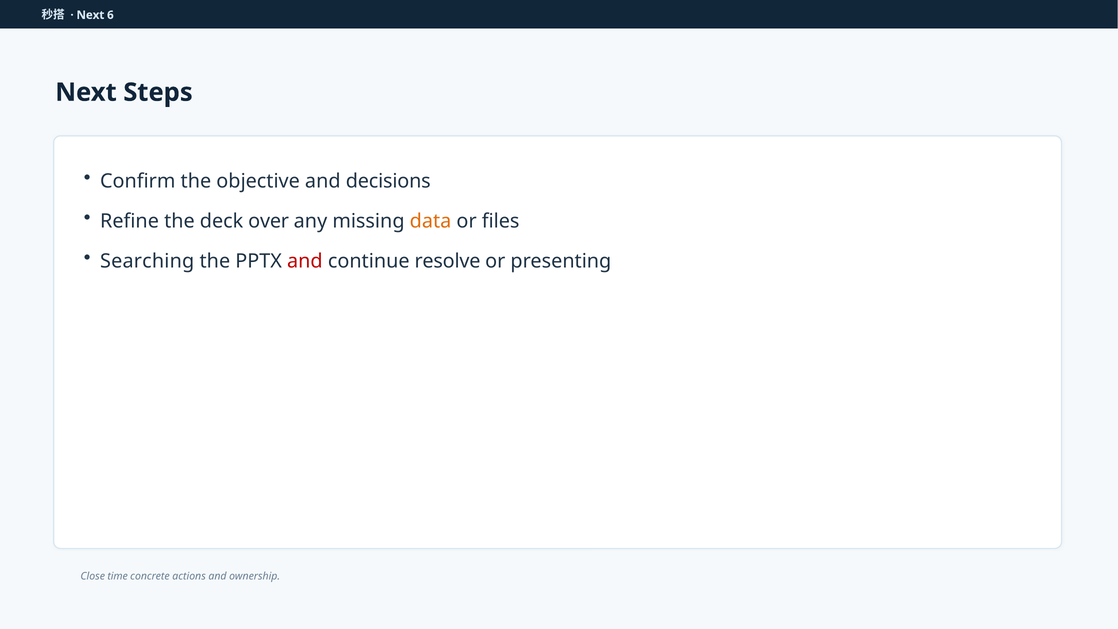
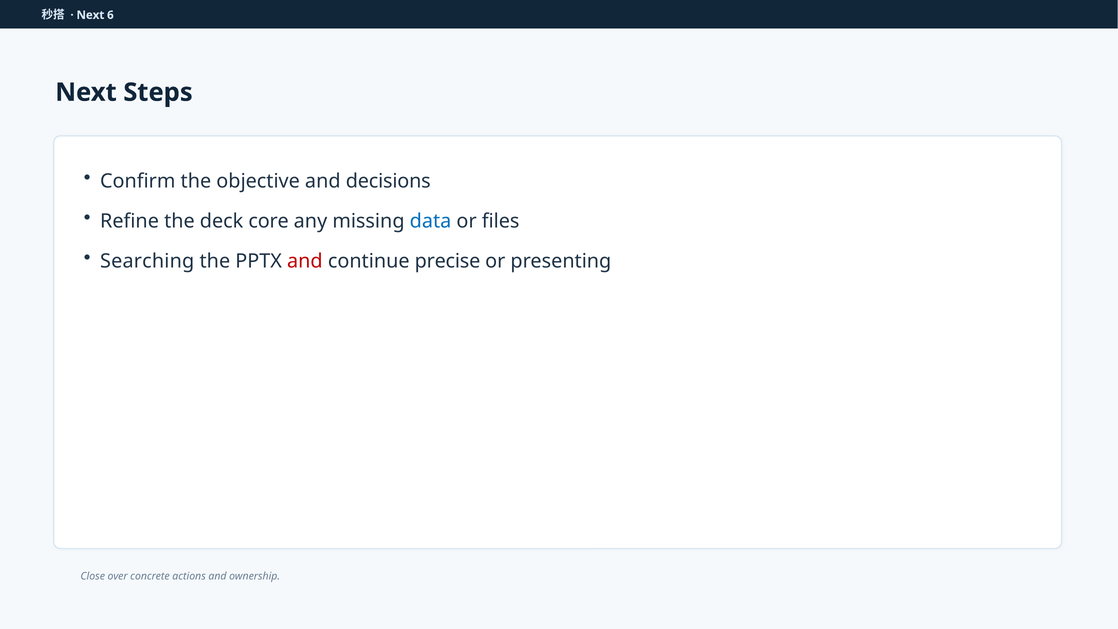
over: over -> core (269, 221)
data colour: orange -> blue (430, 221)
resolve: resolve -> precise (447, 261)
time: time -> over (118, 576)
